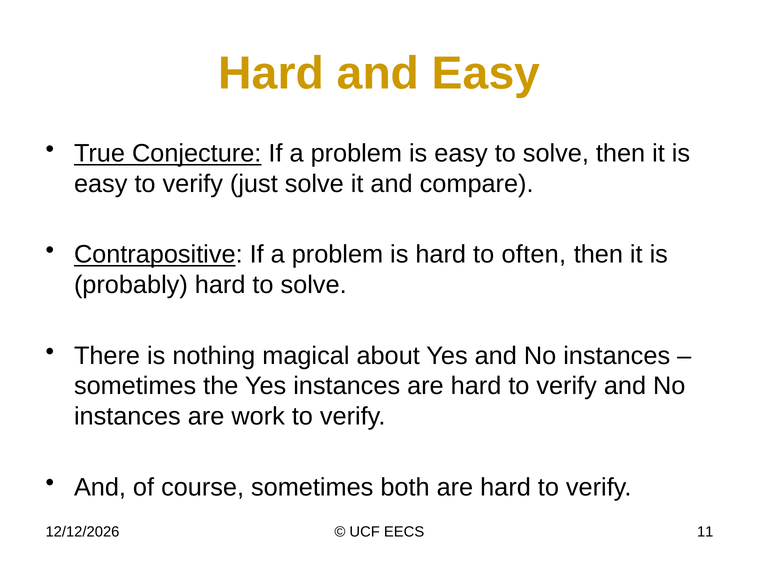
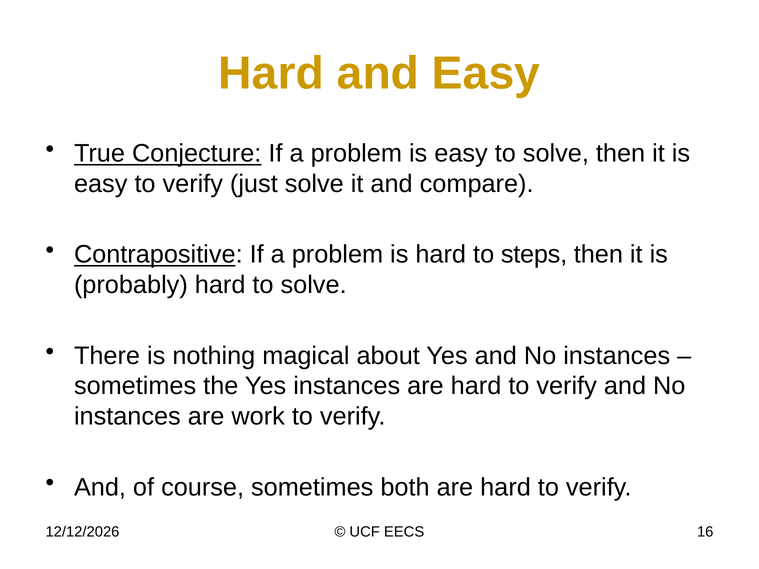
often: often -> steps (534, 255)
11: 11 -> 16 (705, 532)
